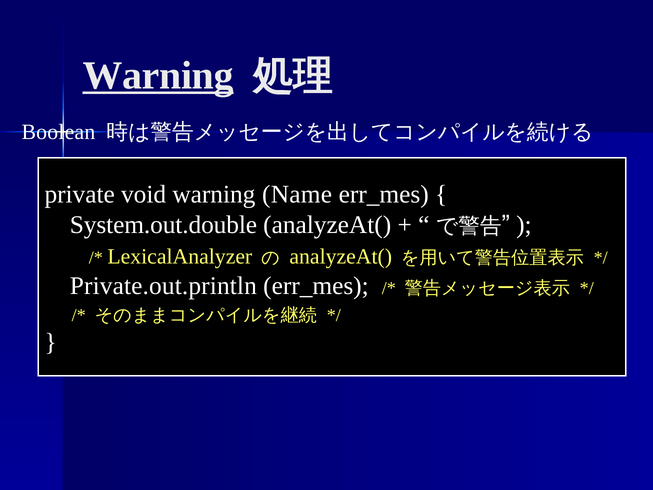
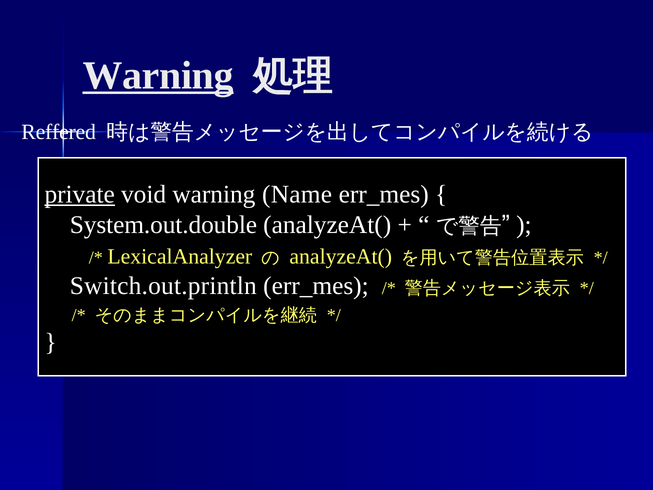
Boolean: Boolean -> Reffered (59, 132)
private underline: none -> present (80, 194)
Private.out.println: Private.out.println -> Switch.out.println (163, 286)
